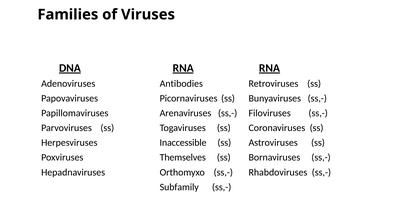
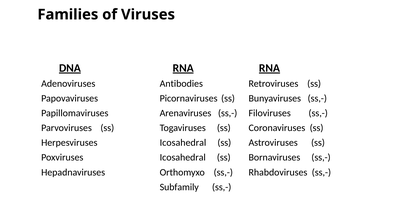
Herpesviruses Inaccessible: Inaccessible -> Icosahedral (183, 143)
Poxviruses Themselves: Themselves -> Icosahedral (183, 158)
